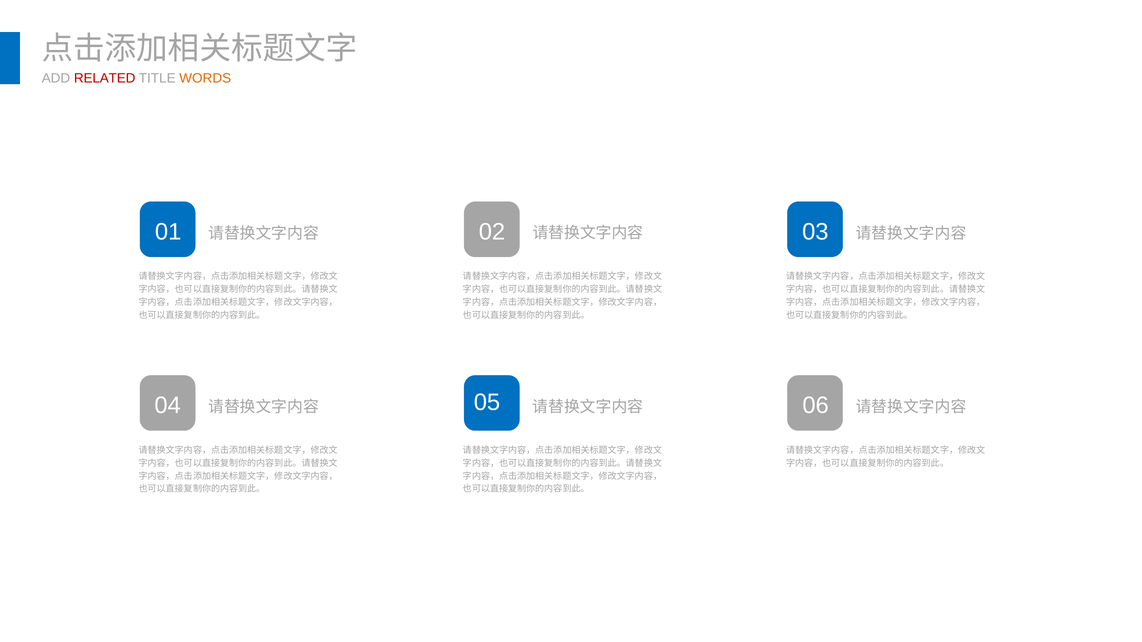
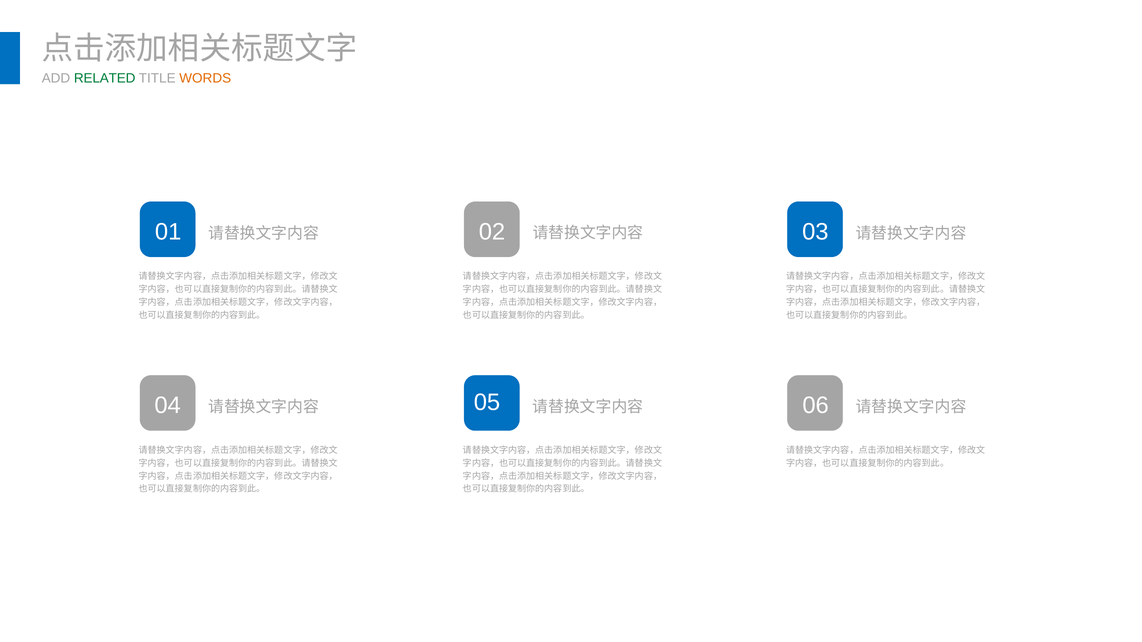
RELATED colour: red -> green (105, 78)
